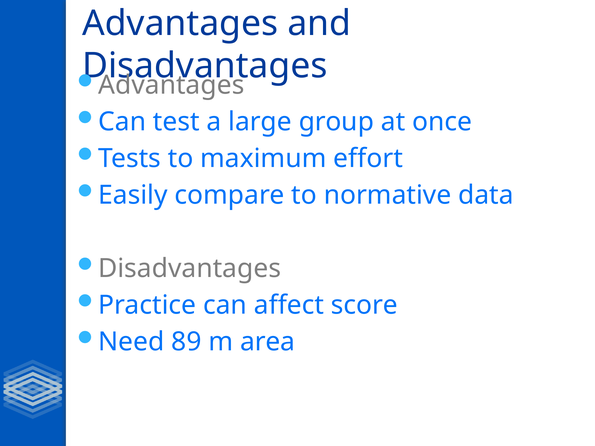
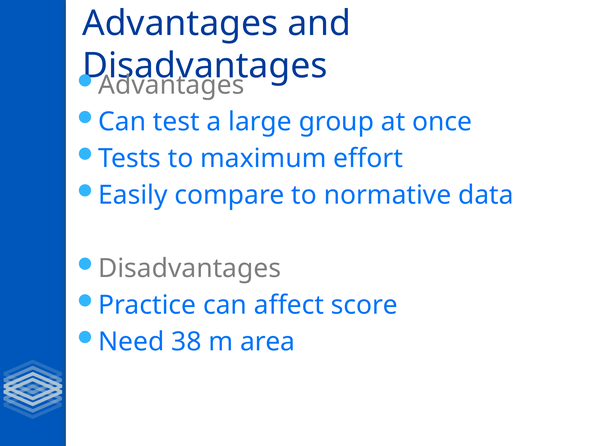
89: 89 -> 38 (186, 342)
